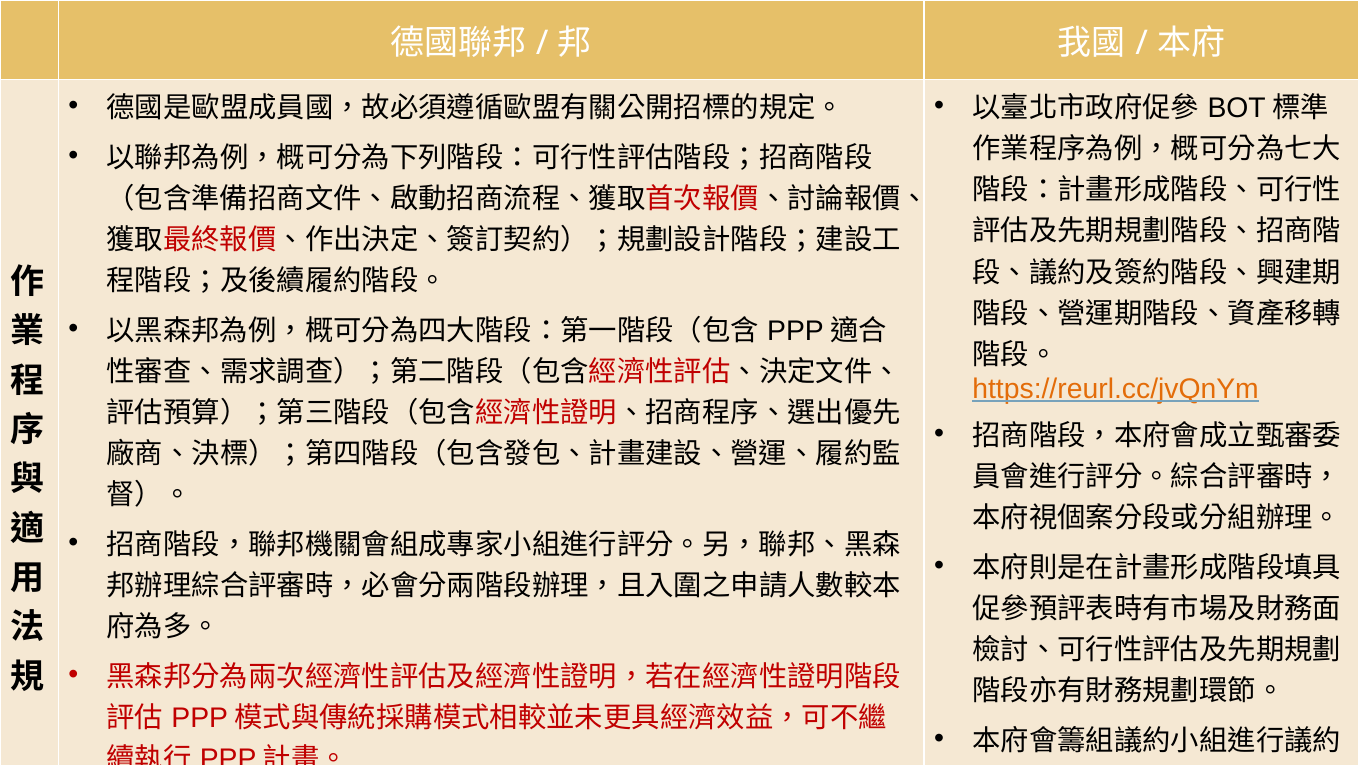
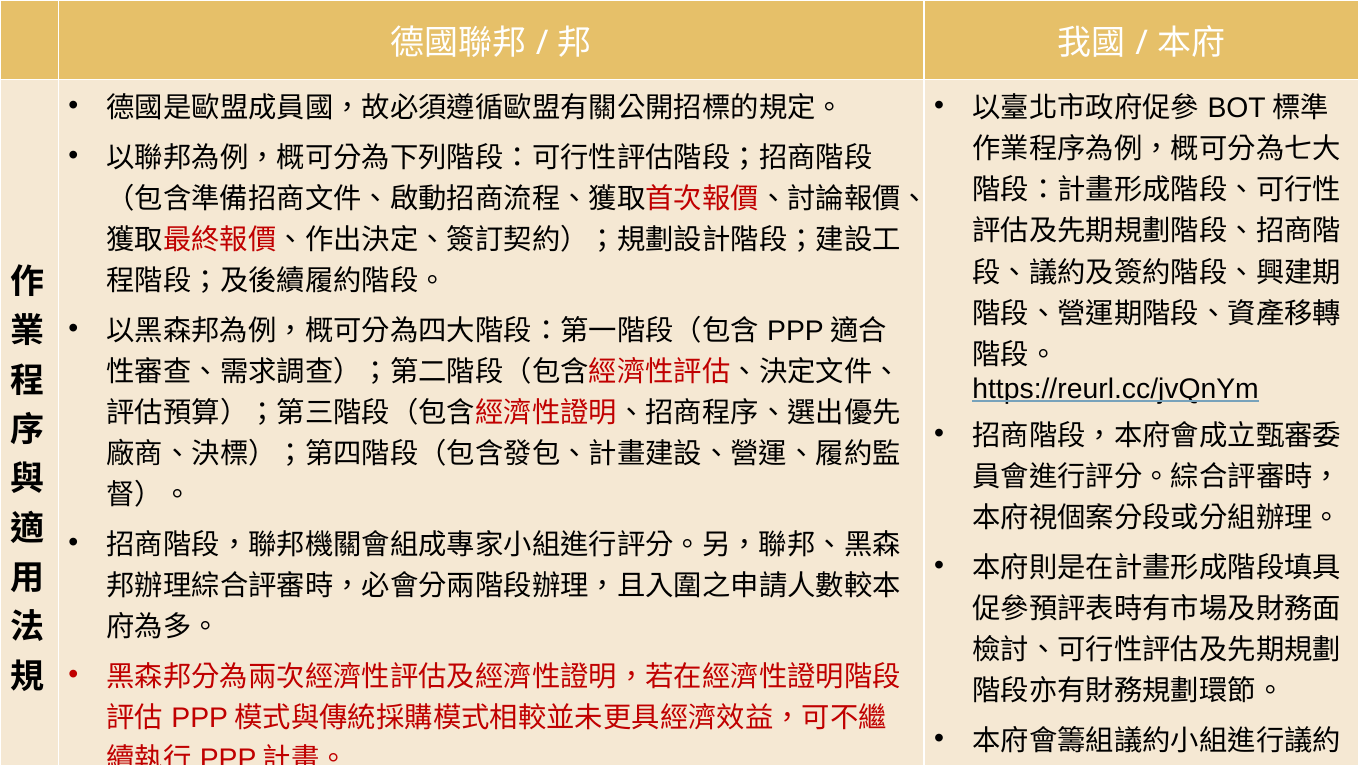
https://reurl.cc/jvQnYm colour: orange -> black (1116, 388)
